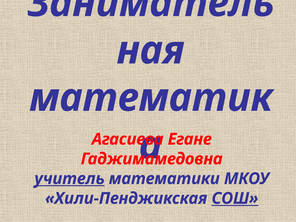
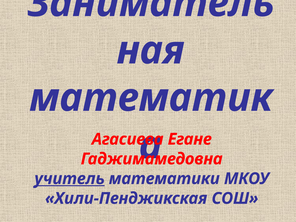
СОШ underline: present -> none (235, 198)
